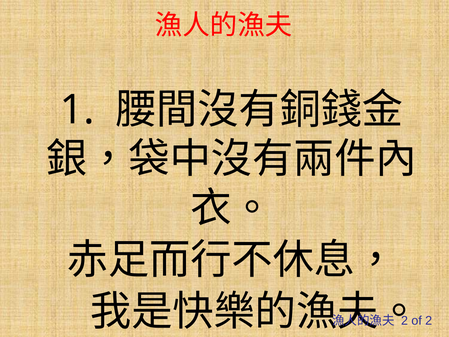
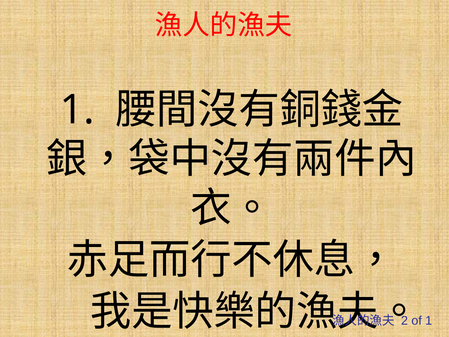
2: 2 -> 1 (429, 320)
